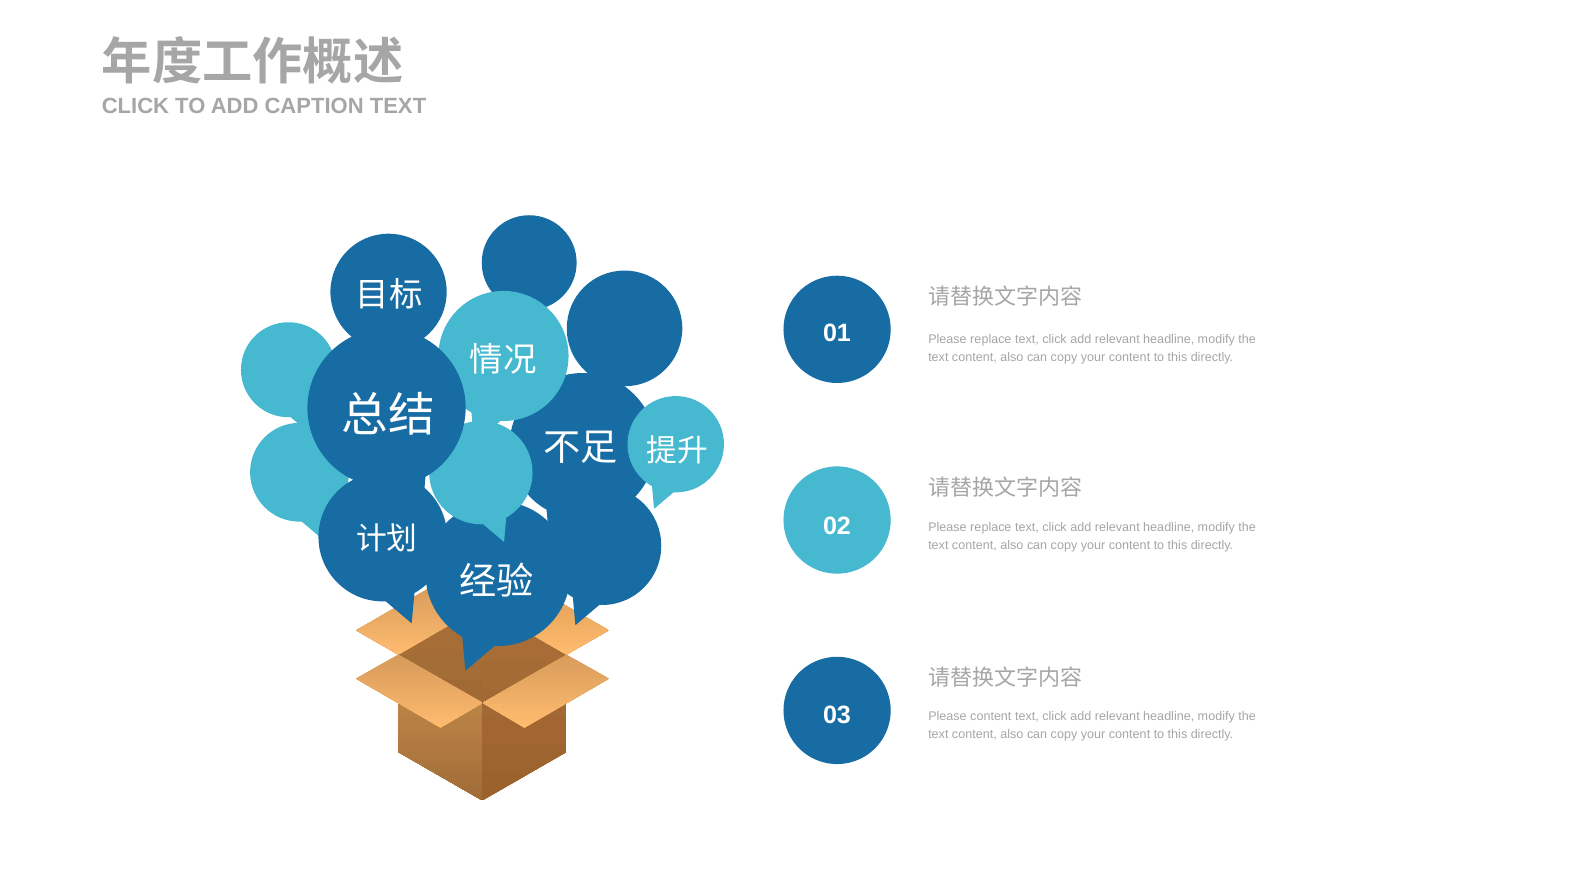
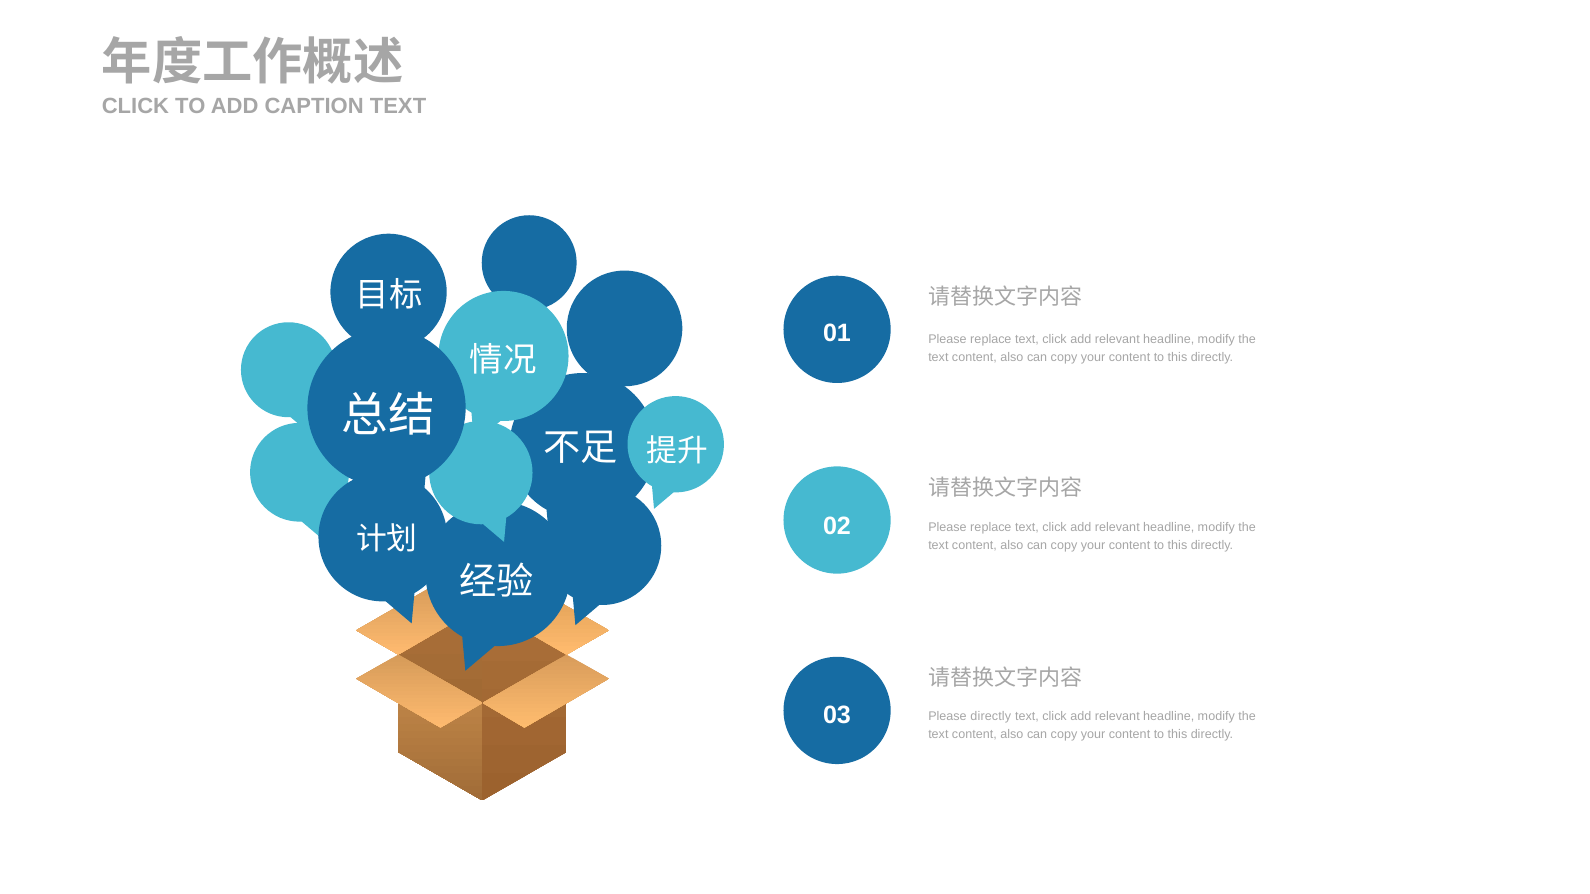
Please content: content -> directly (991, 716)
